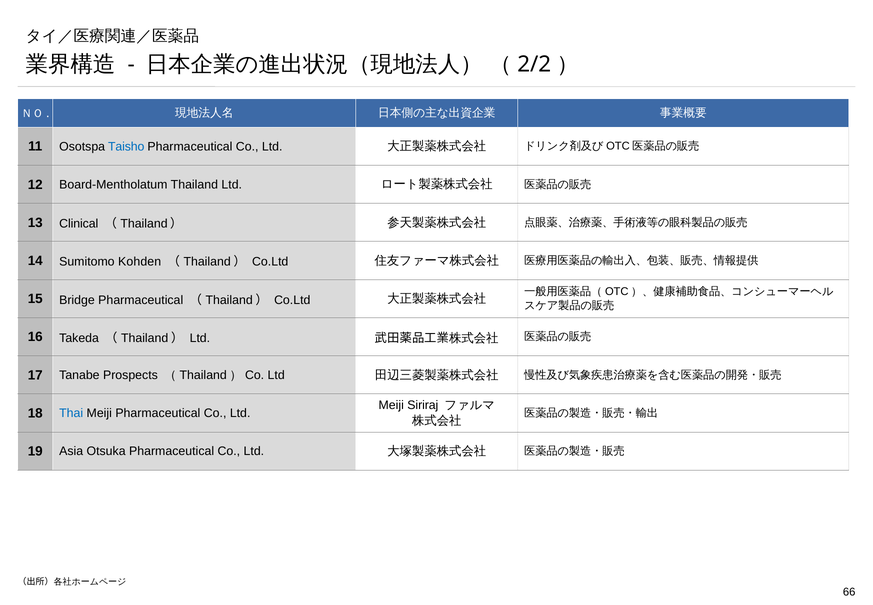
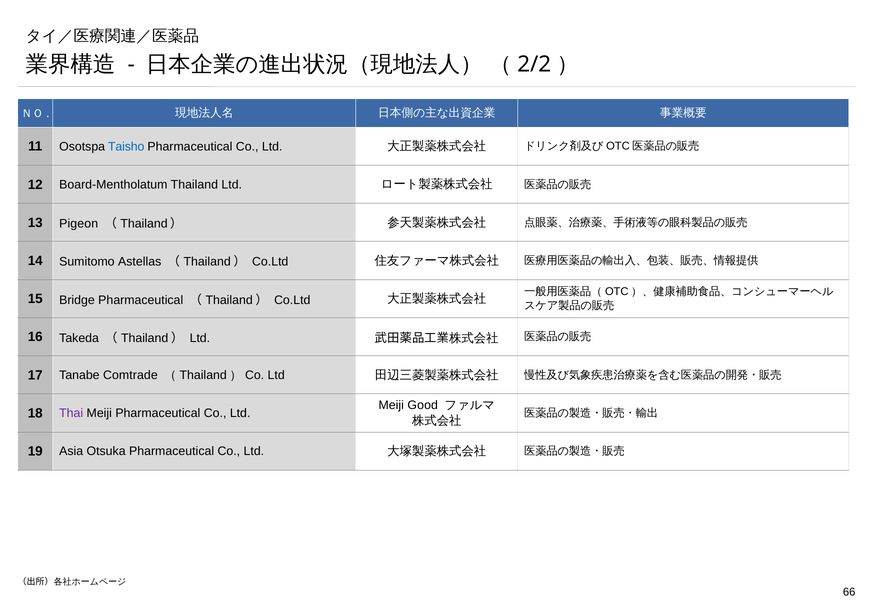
Clinical: Clinical -> Pigeon (79, 224)
Kohden: Kohden -> Astellas (140, 262)
Prospects: Prospects -> Comtrade (130, 375)
Siriraj: Siriraj -> Good (423, 405)
Thai colour: blue -> purple (71, 413)
